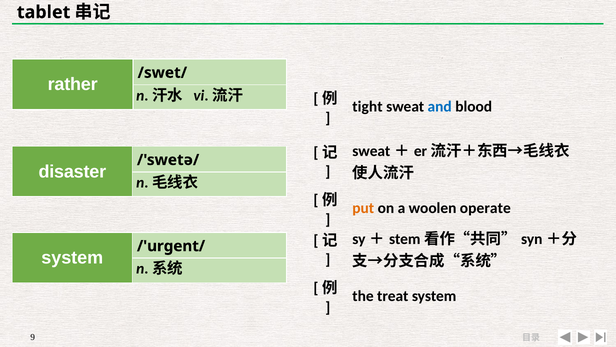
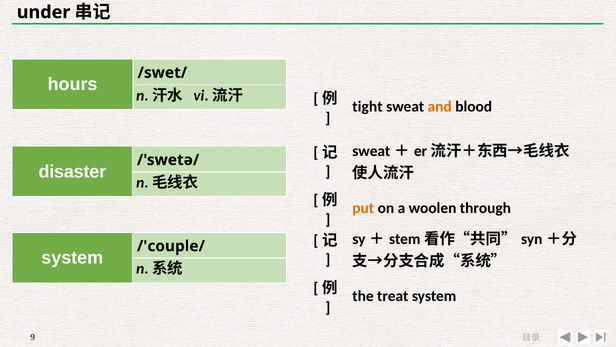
tablet: tablet -> under (44, 12)
rather: rather -> hours (73, 84)
and colour: blue -> orange (440, 107)
operate: operate -> through (485, 208)
/'urgent/: /'urgent/ -> /'couple/ (171, 246)
